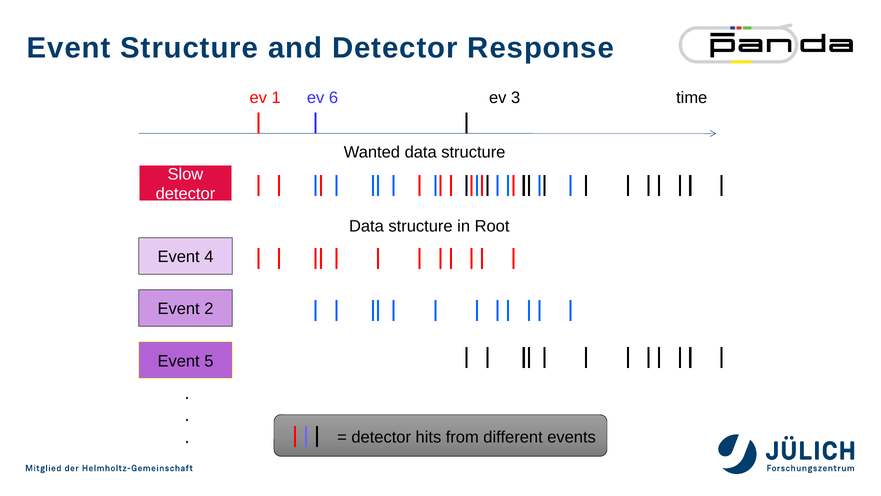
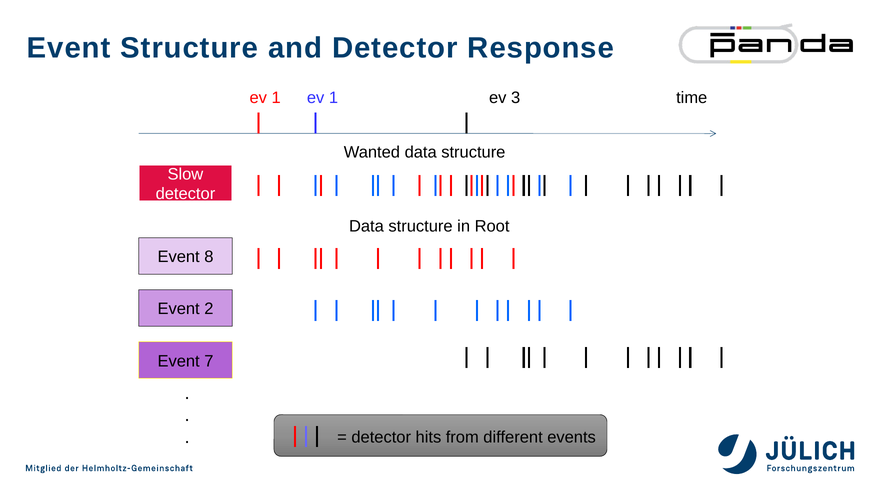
1 ev 6: 6 -> 1 (334, 98)
4: 4 -> 8 (209, 257)
5: 5 -> 7 (209, 361)
